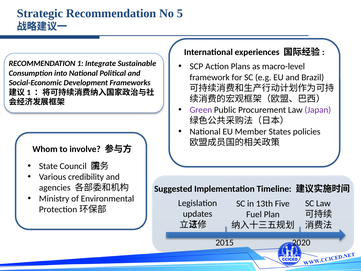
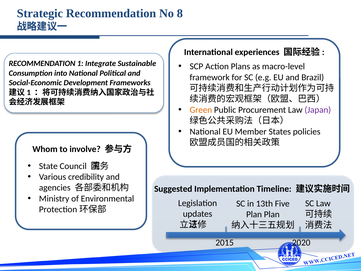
5: 5 -> 8 (180, 13)
Green colour: purple -> orange (201, 110)
Fuel: Fuel -> Plan (254, 214)
